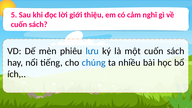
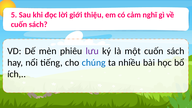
lưu colour: blue -> purple (92, 51)
